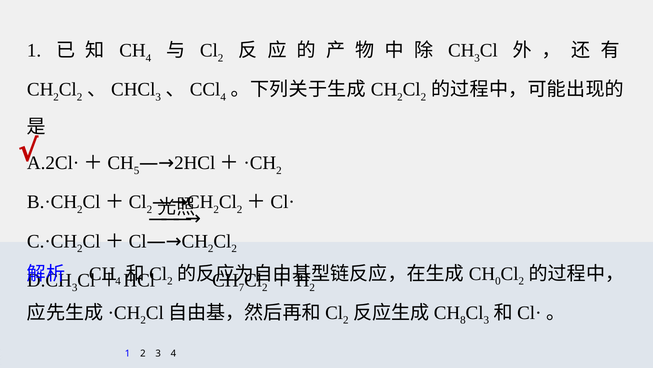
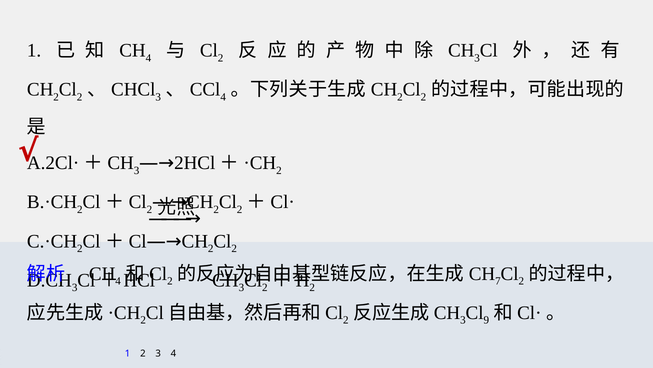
5: 5 -> 3 (137, 170)
0: 0 -> 7 (498, 281)
7: 7 -> 3 (241, 287)
8: 8 -> 3 (463, 320)
3: 3 -> 9 (486, 320)
